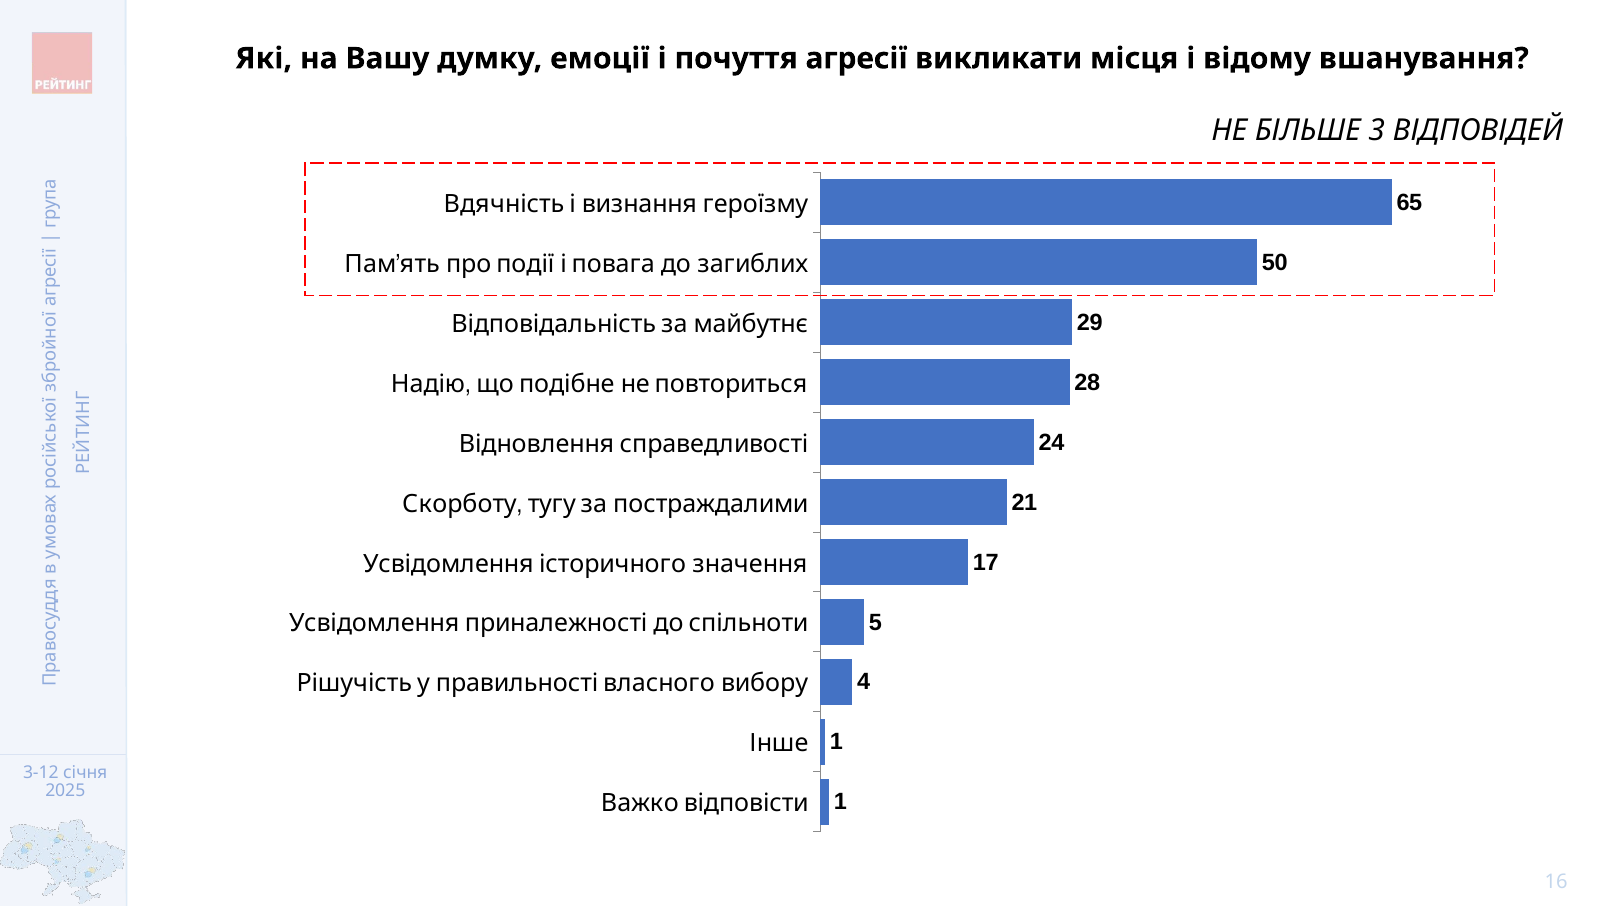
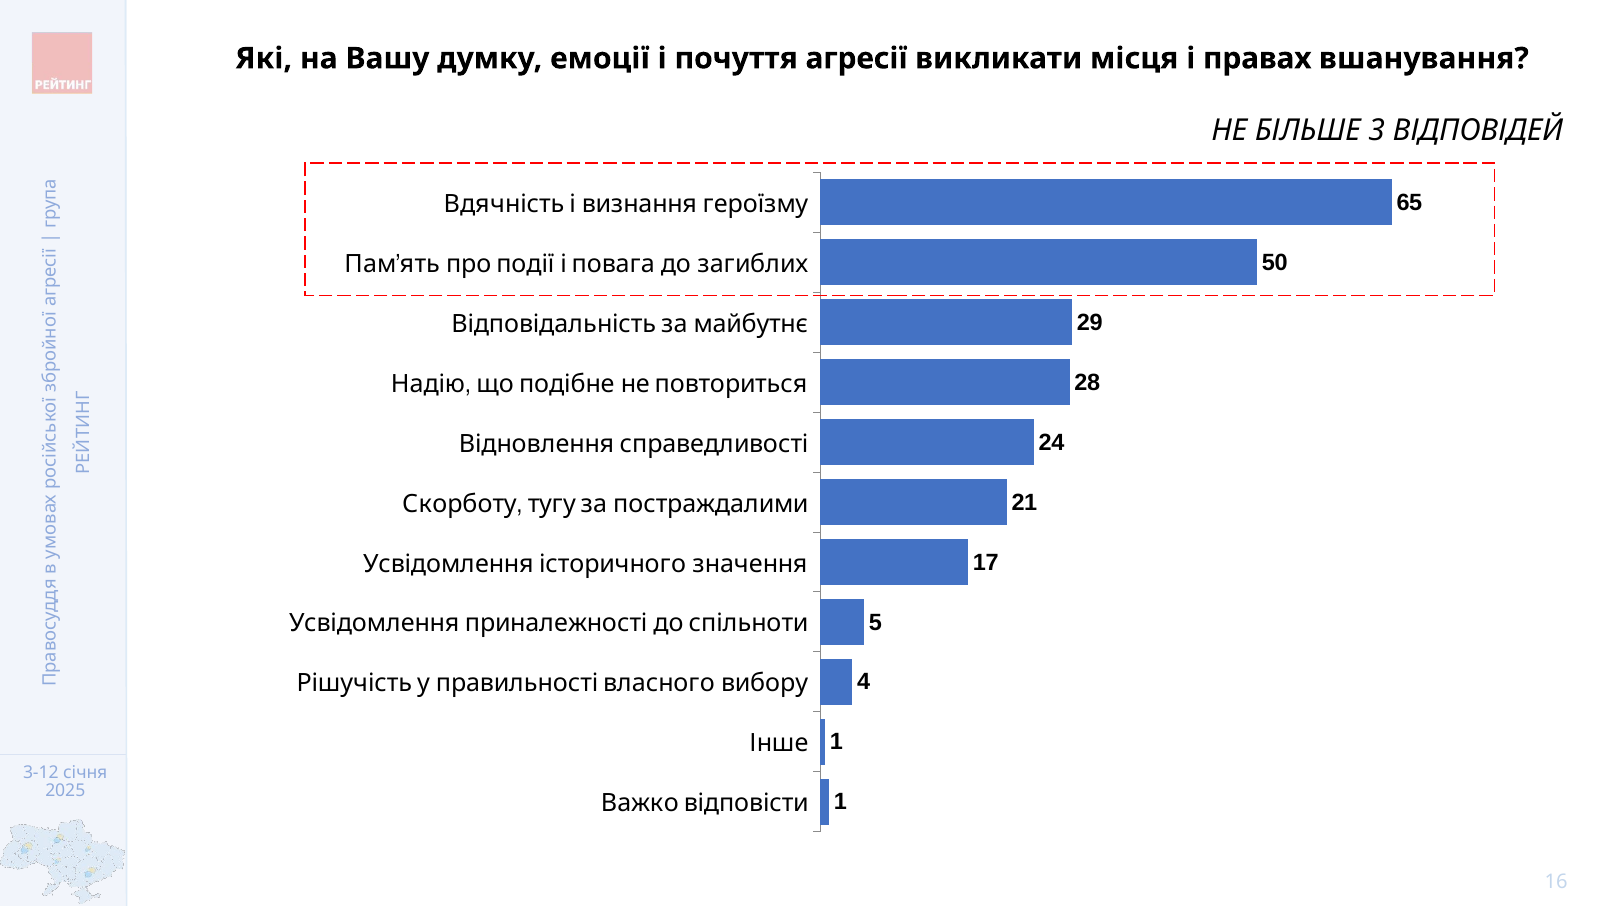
відому: відому -> правах (1257, 58)
